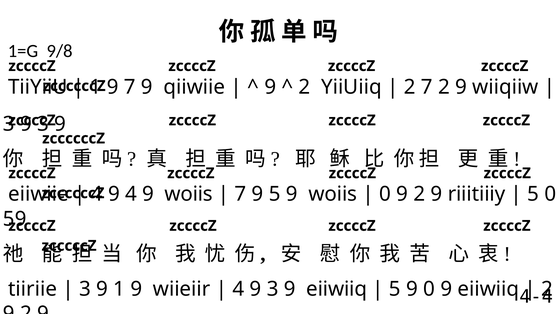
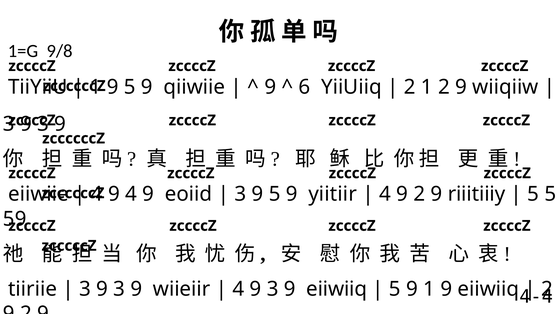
7: 7 -> 5 (130, 87)
2: 2 -> 6 (304, 87)
2 7: 7 -> 1 (427, 87)
4 9 woiis: woiis -> eoiid (189, 194)
7: 7 -> 3 (240, 194)
5 9 woiis: woiis -> yiitiir (333, 194)
0: 0 -> 4 (385, 194)
5 0: 0 -> 5 (550, 194)
1: 1 -> 3 (119, 288)
5 9 0: 0 -> 1 (429, 288)
